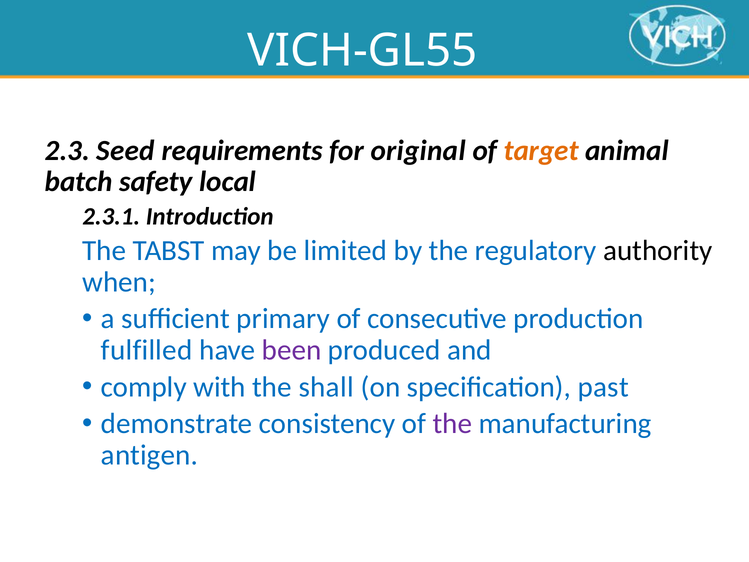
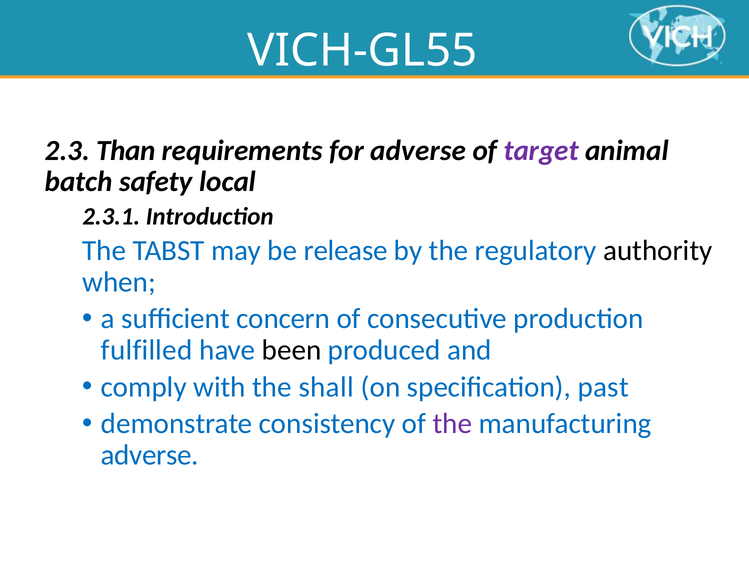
Seed: Seed -> Than (126, 150)
for original: original -> adverse (418, 150)
target colour: orange -> purple (541, 150)
limited: limited -> release (346, 251)
primary: primary -> concern (283, 319)
been colour: purple -> black (292, 350)
antigen: antigen -> adverse (150, 455)
